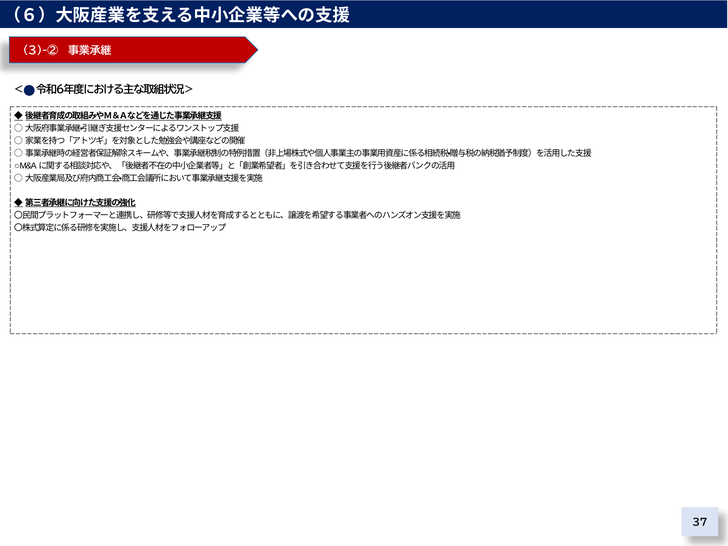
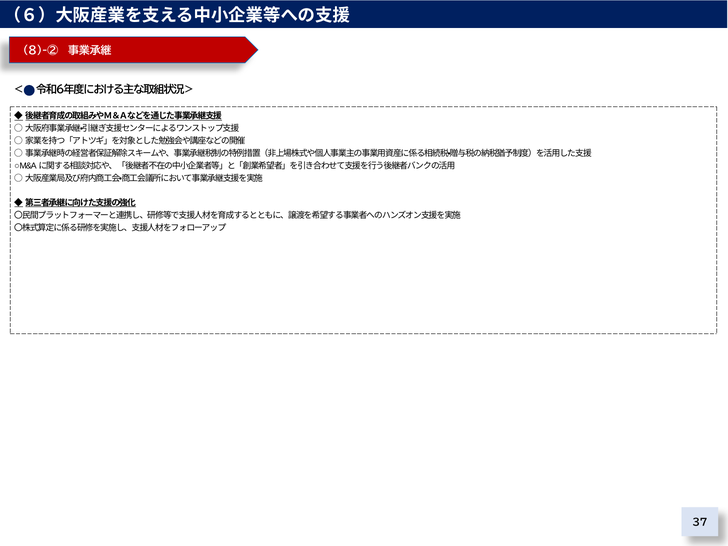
3)-②: 3)-② -> 8)-② (41, 51)
